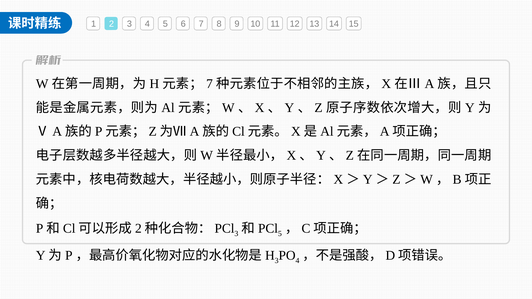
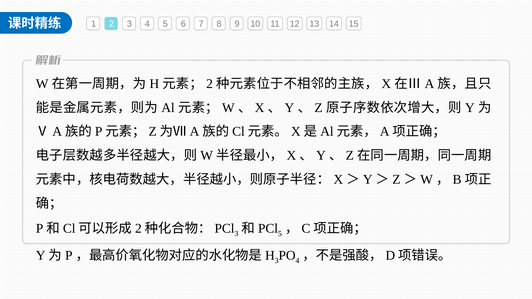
7: 7 -> 2 (210, 84)
